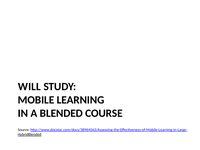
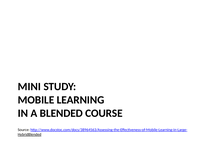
WILL: WILL -> MINI (29, 87)
